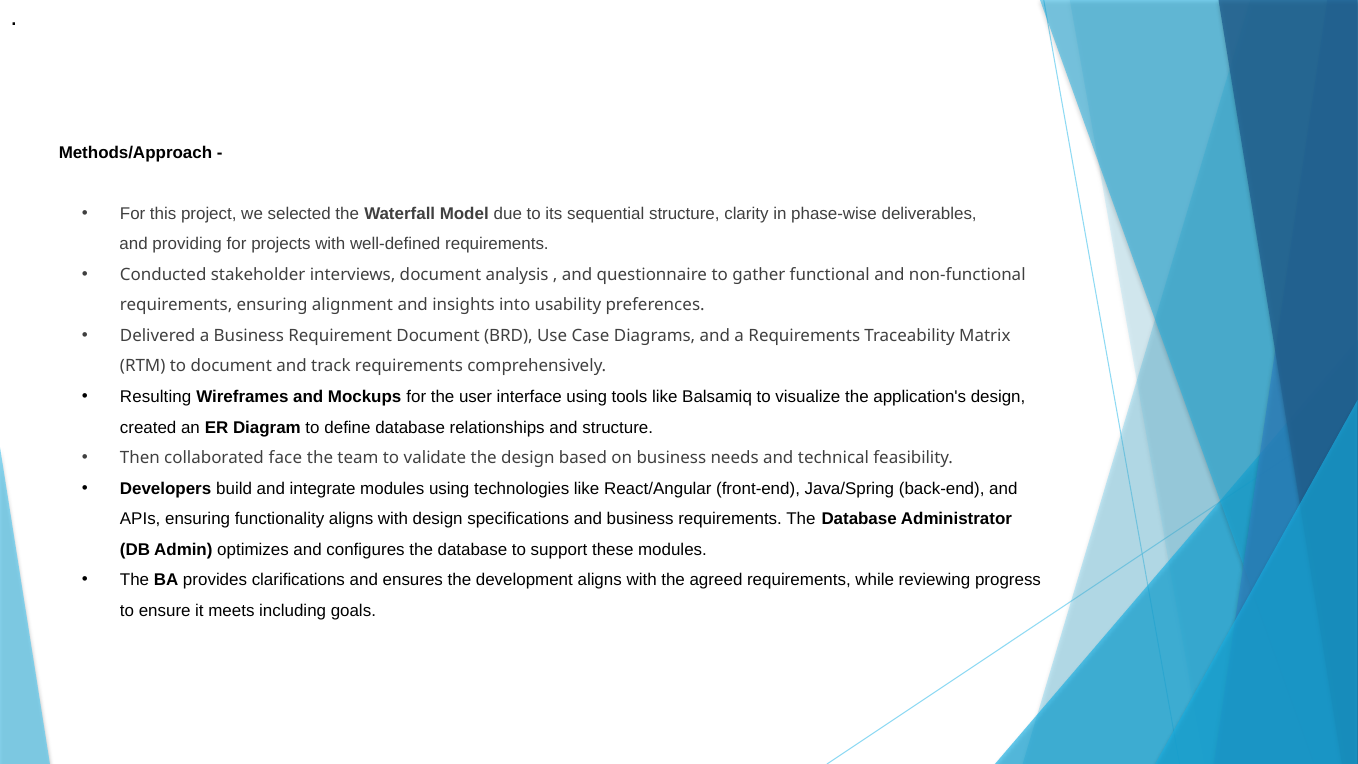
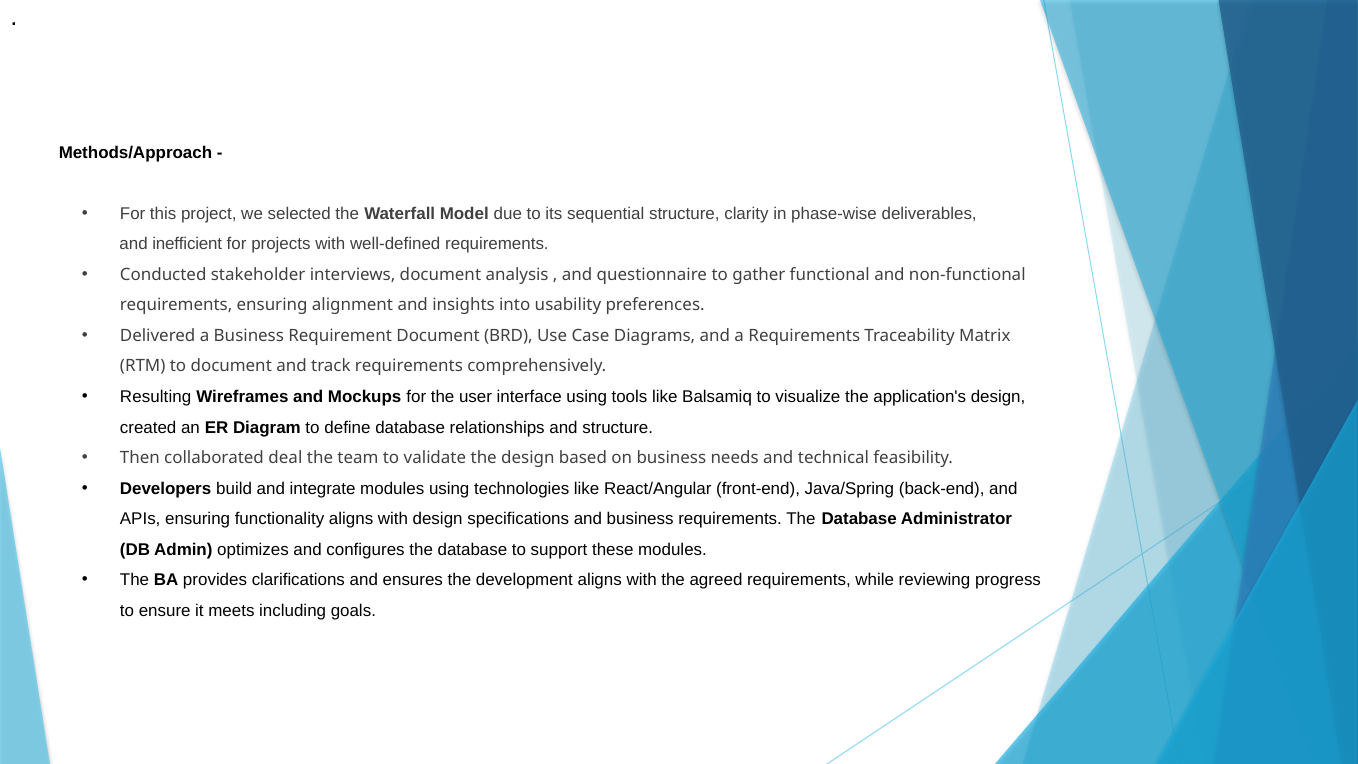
providing: providing -> inefficient (187, 244)
face: face -> deal (285, 458)
